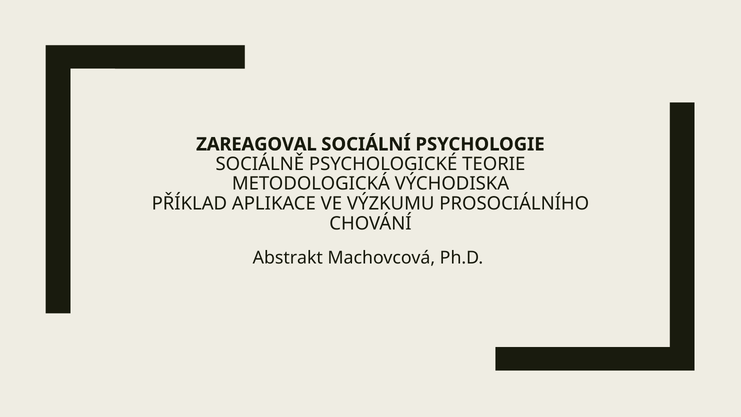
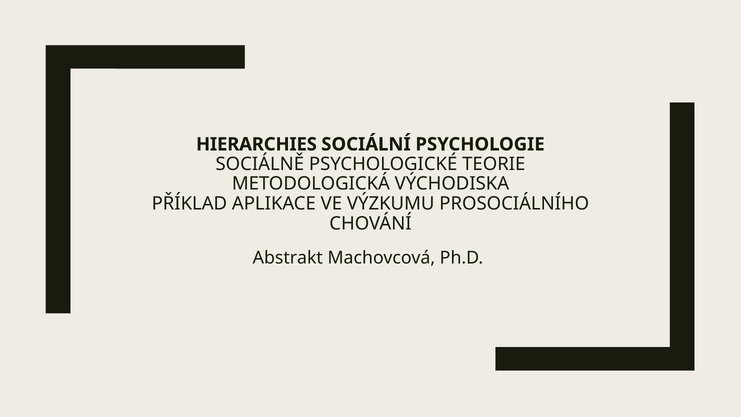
ZAREAGOVAL: ZAREAGOVAL -> HIERARCHIES (256, 144)
